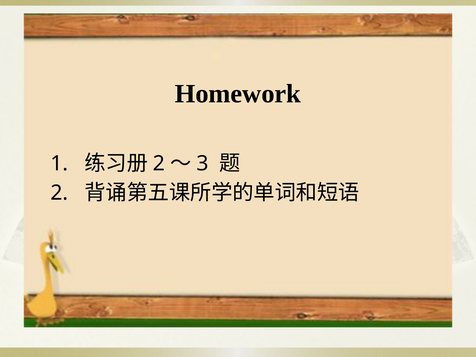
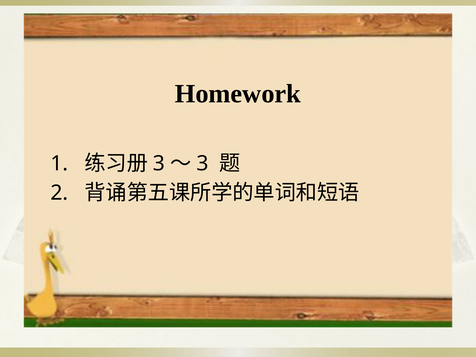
2: 2 -> 3 (159, 163)
